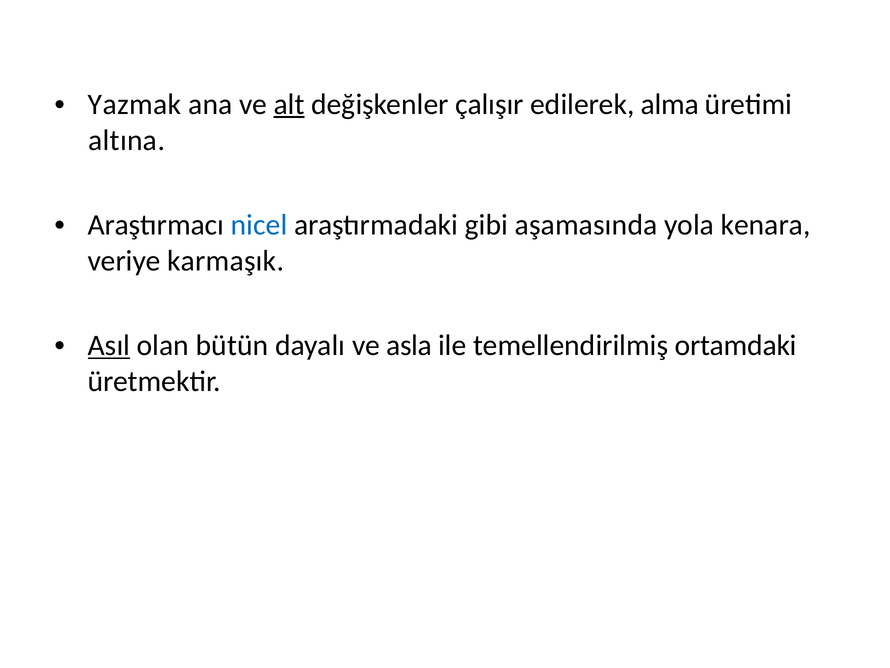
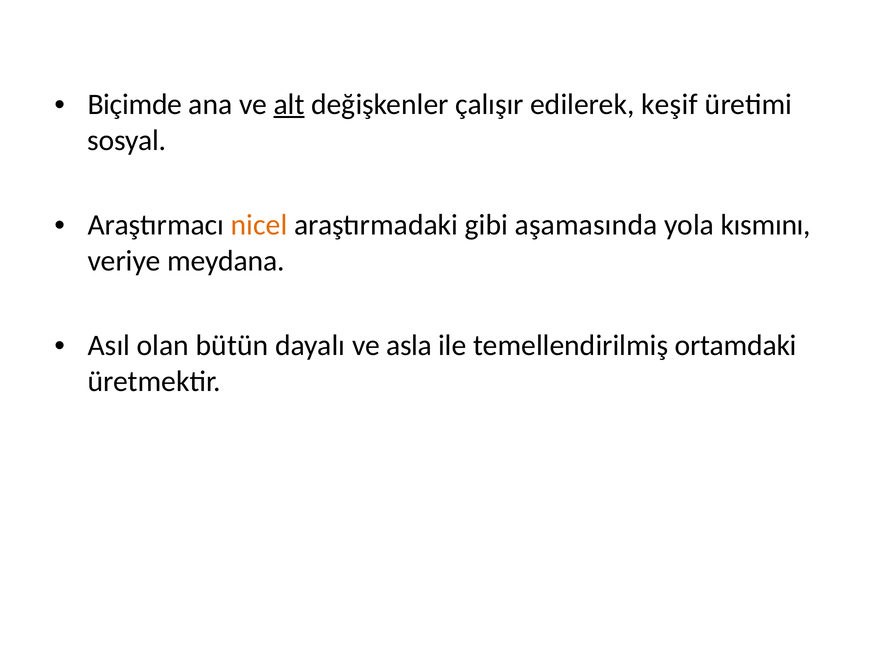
Yazmak: Yazmak -> Biçimde (135, 104)
alma: alma -> keşif (670, 104)
altına: altına -> sosyal (127, 140)
nicel colour: blue -> orange (259, 225)
kenara: kenara -> kısmını (766, 225)
karmaşık: karmaşık -> meydana (226, 261)
Asıl underline: present -> none (109, 345)
